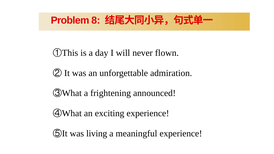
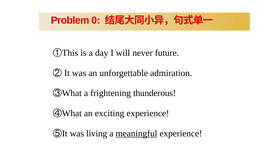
8: 8 -> 0 (96, 20)
flown: flown -> future (167, 53)
announced: announced -> thunderous (155, 93)
meaningful underline: none -> present (136, 134)
